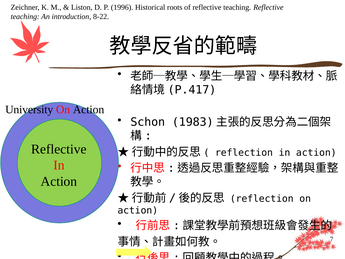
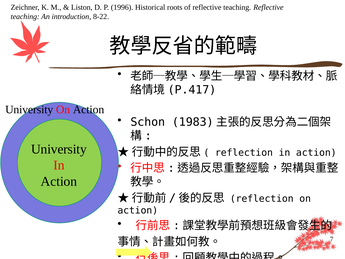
Reflective: Reflective -> University (59, 149)
